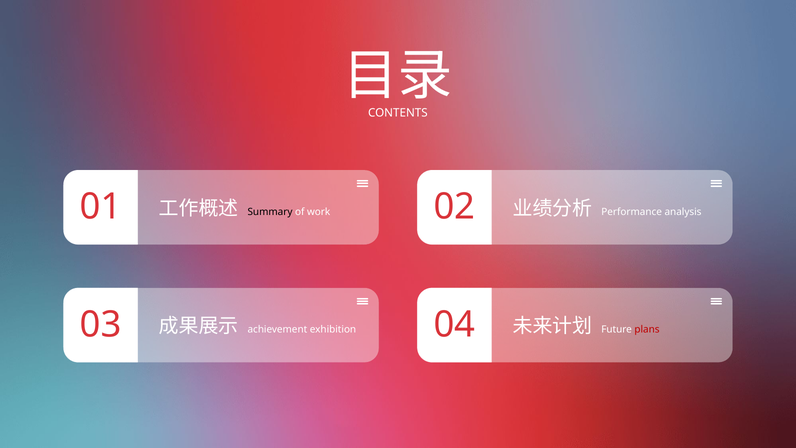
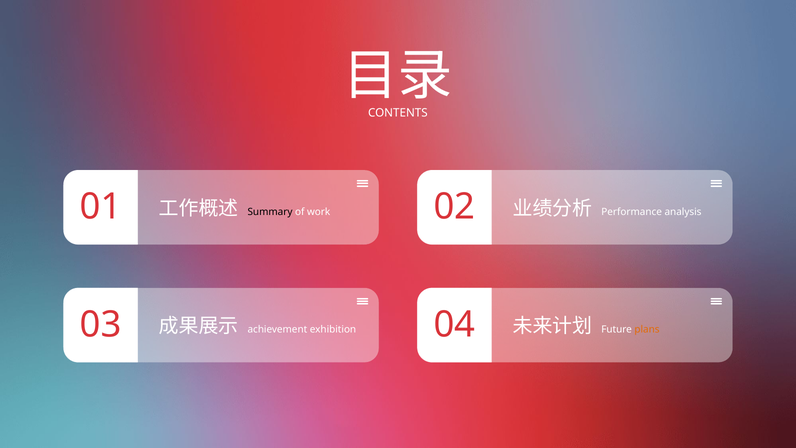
plans colour: red -> orange (647, 329)
